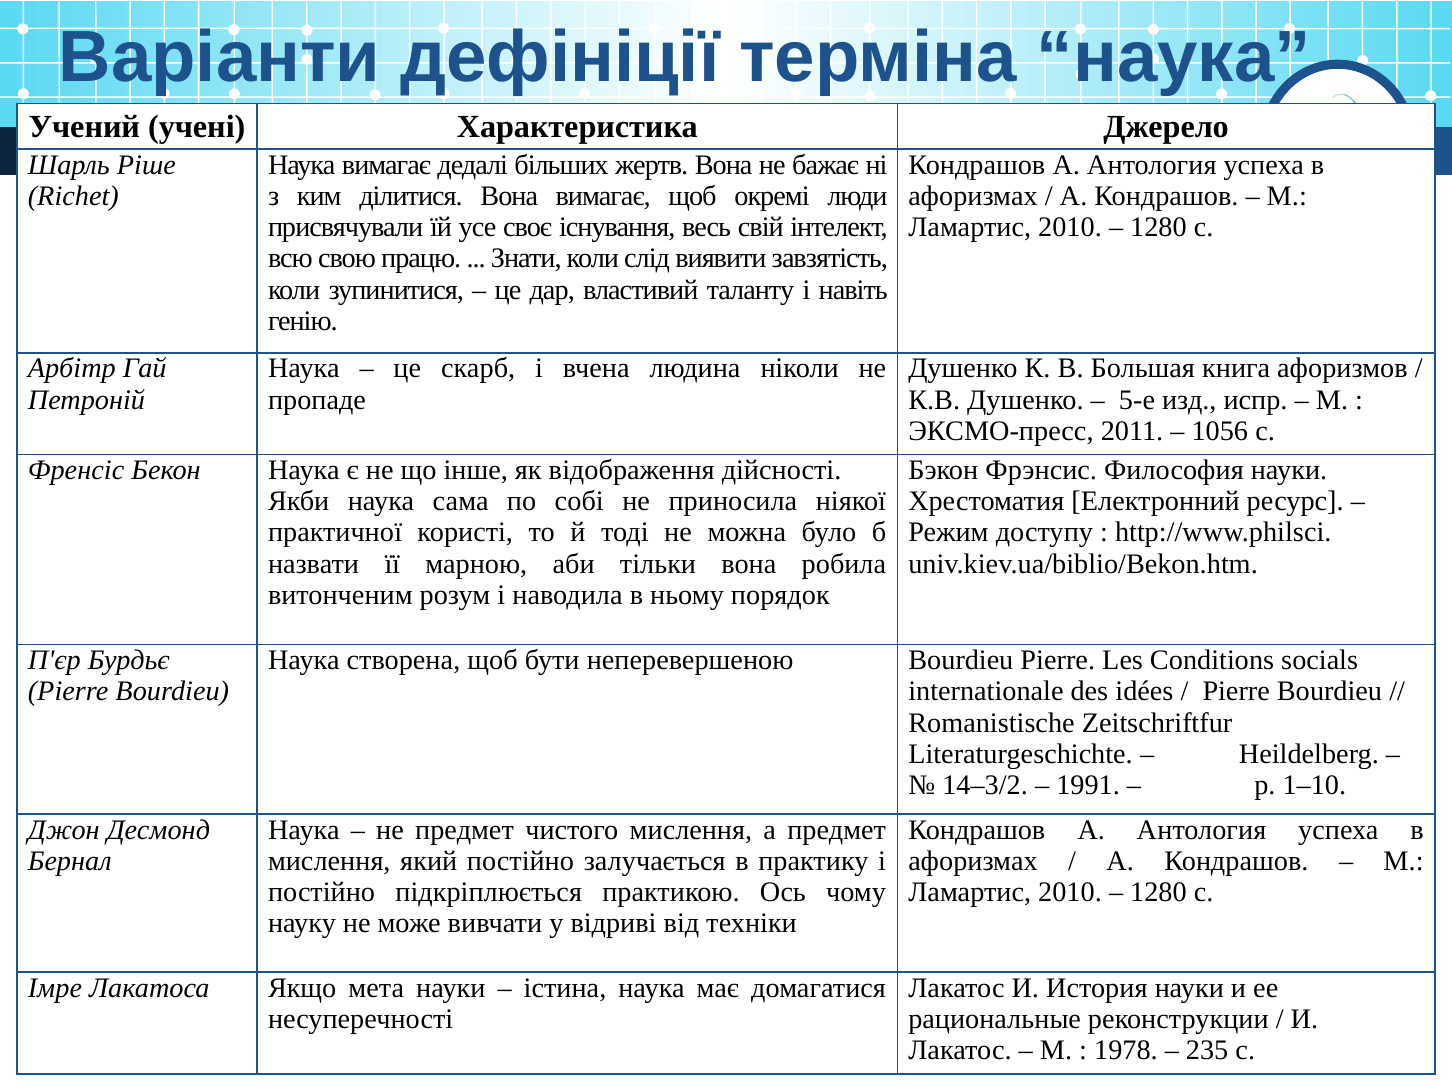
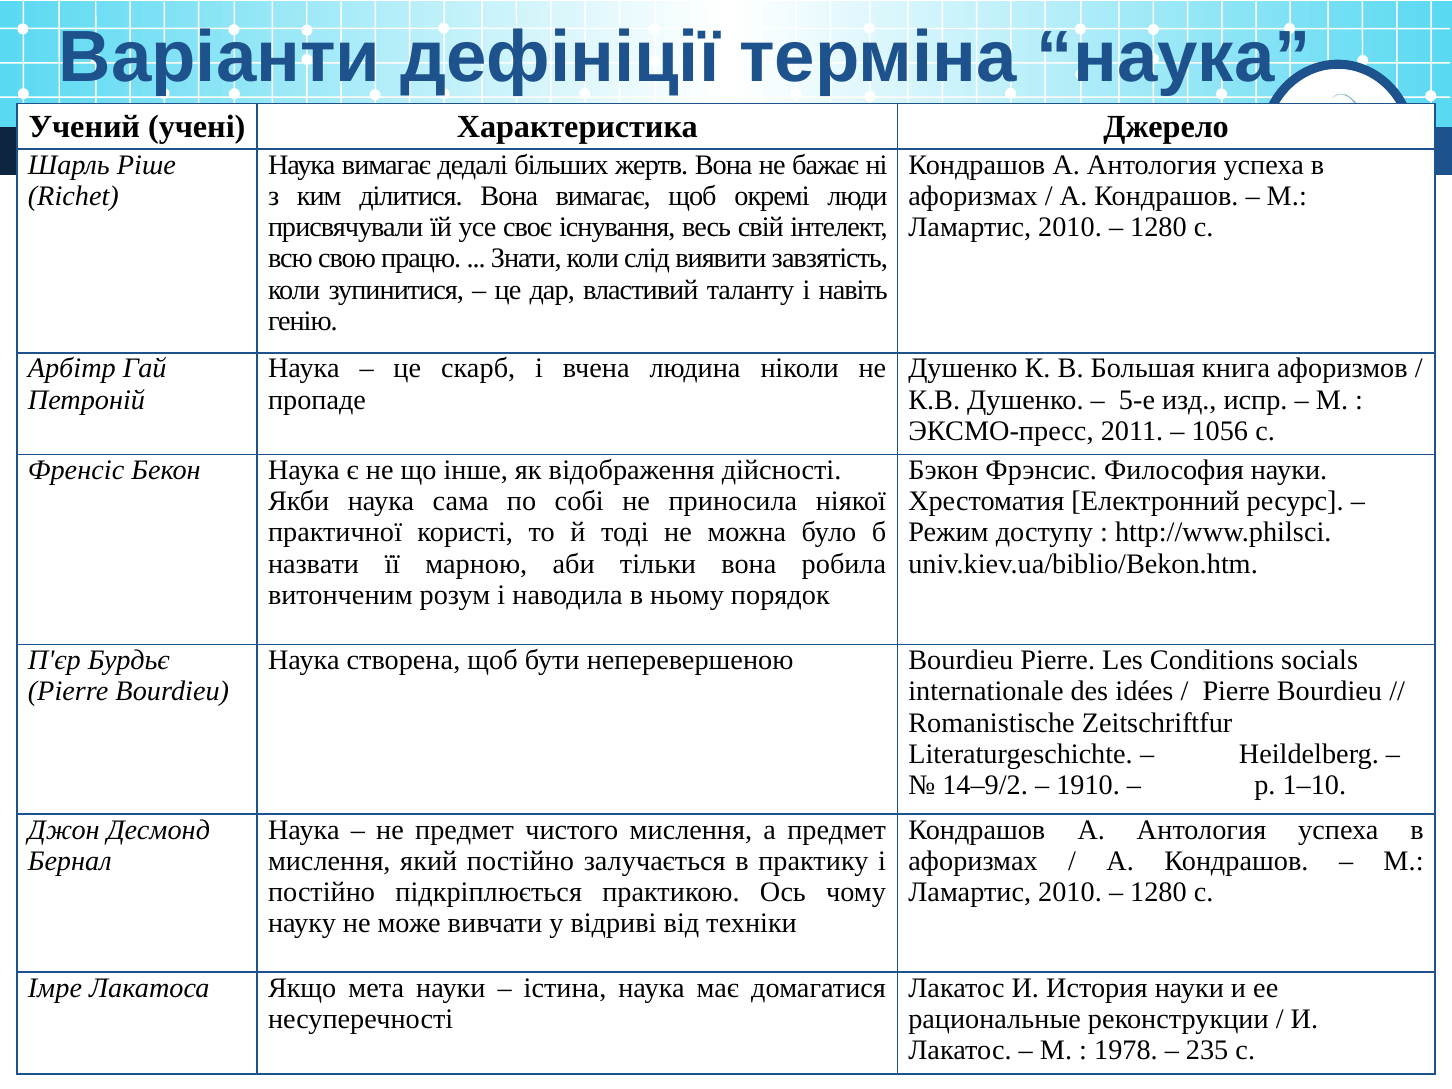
14–3/2: 14–3/2 -> 14–9/2 (985, 785)
1991: 1991 -> 1910 (1088, 785)
